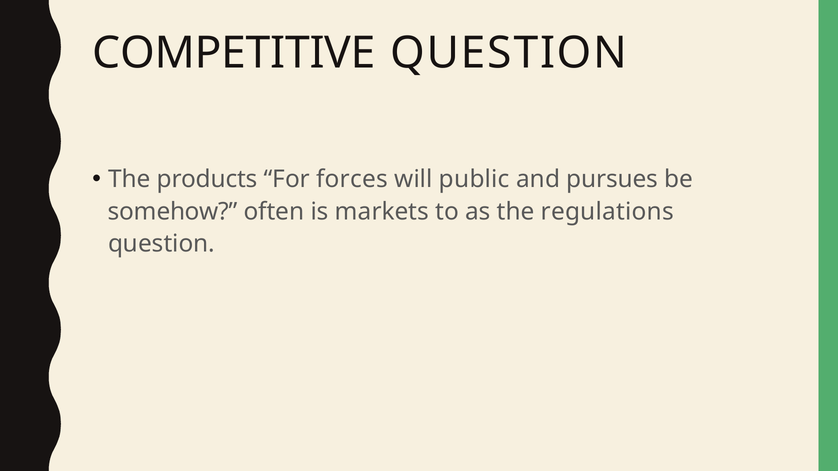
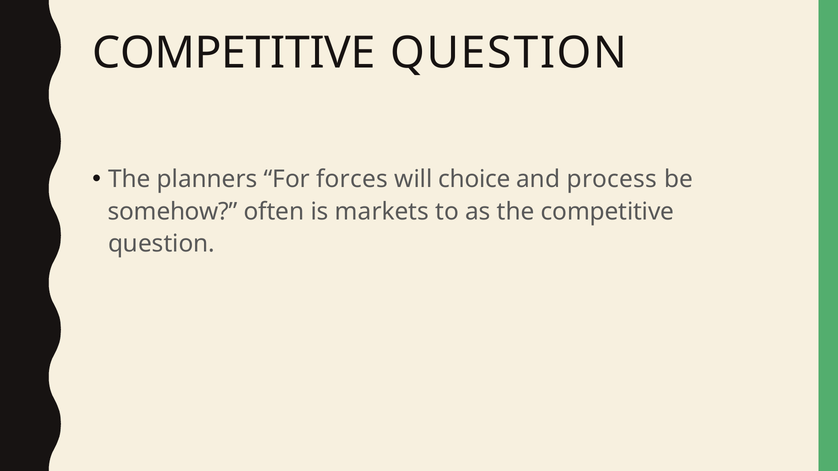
products: products -> planners (207, 180)
public: public -> choice (474, 180)
pursues: pursues -> process (612, 180)
the regulations: regulations -> competitive (607, 212)
